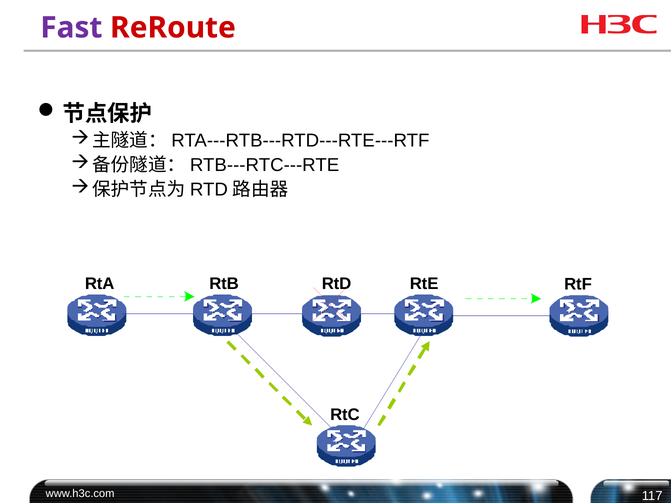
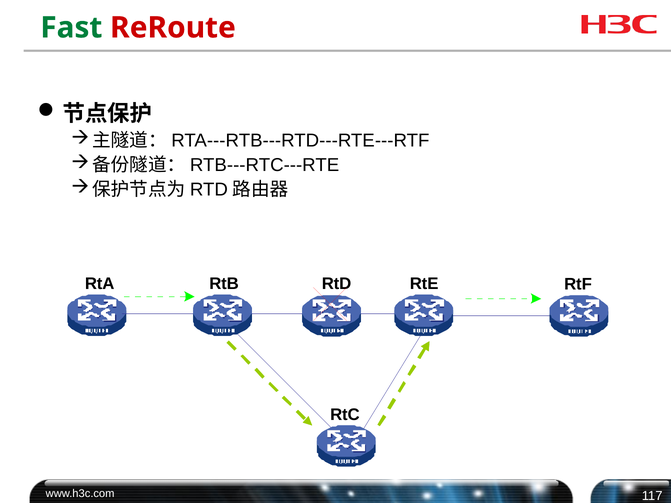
Fast colour: purple -> green (71, 28)
